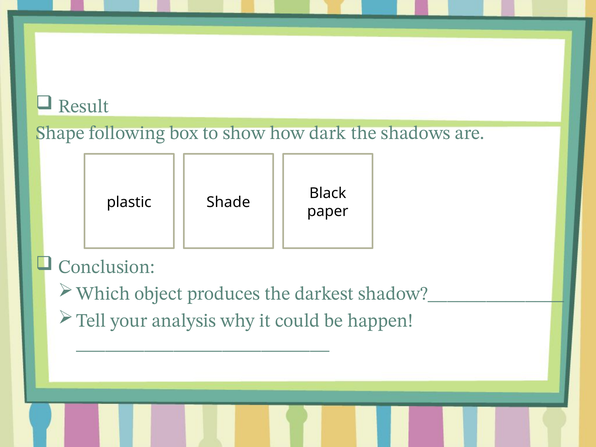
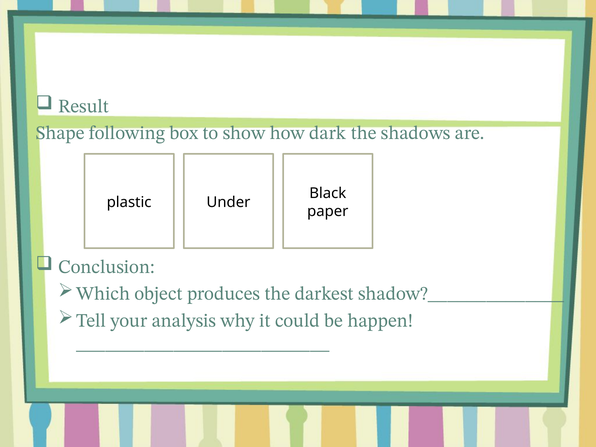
Shade: Shade -> Under (228, 202)
